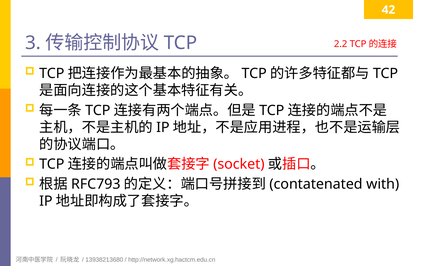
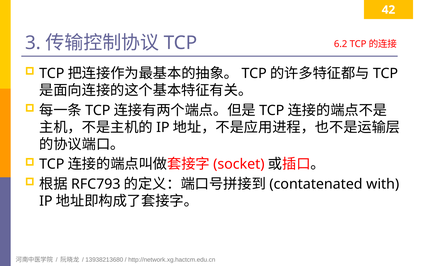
2.2: 2.2 -> 6.2 (341, 44)
